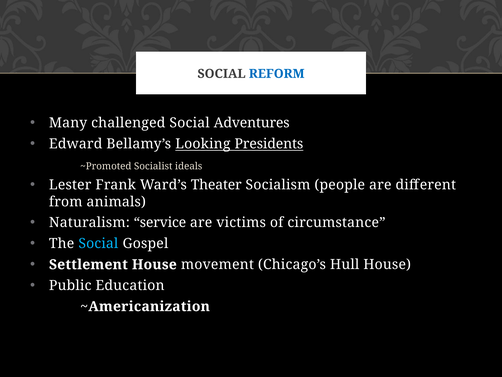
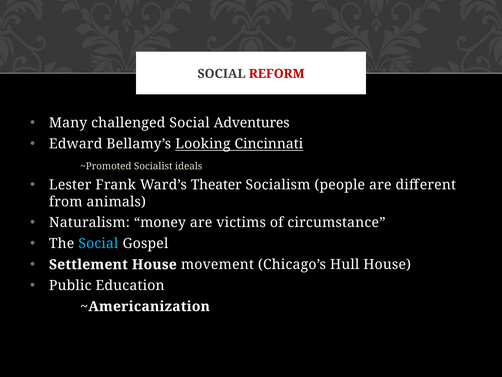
REFORM colour: blue -> red (277, 74)
Presidents: Presidents -> Cincinnati (269, 144)
service: service -> money (160, 222)
